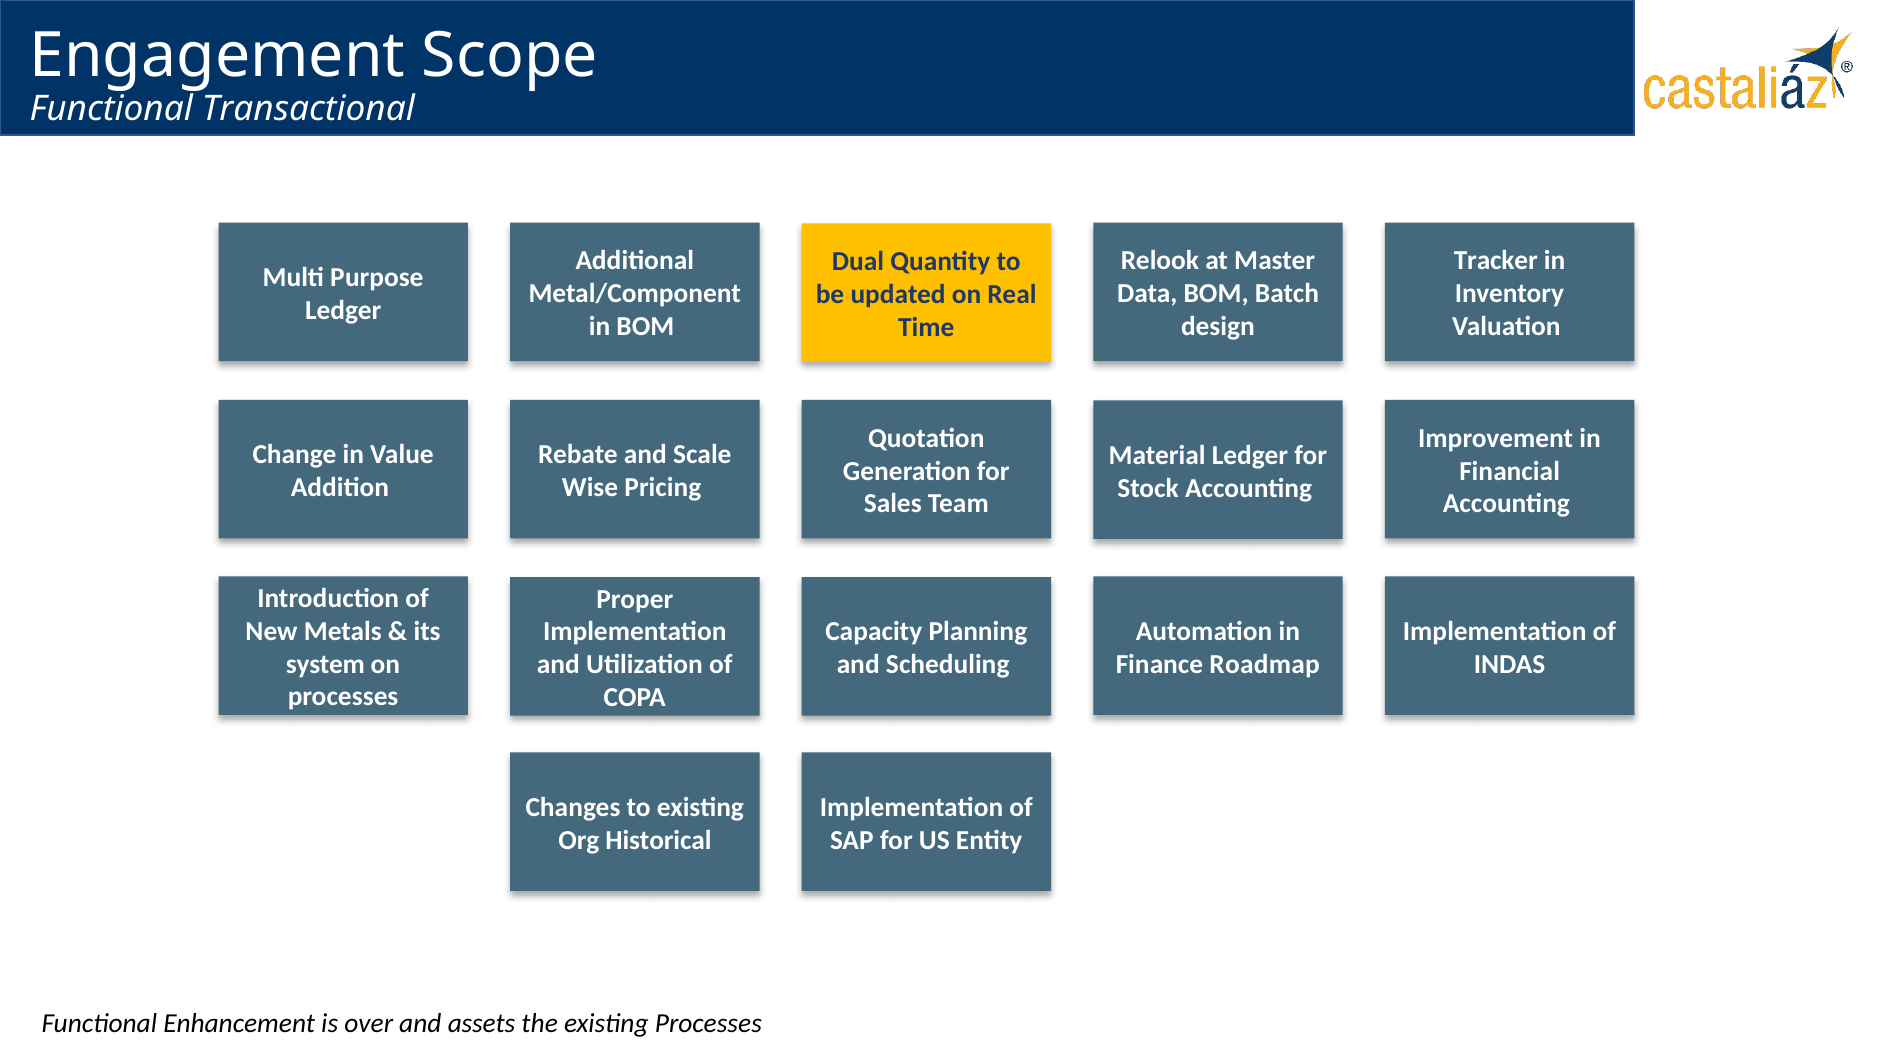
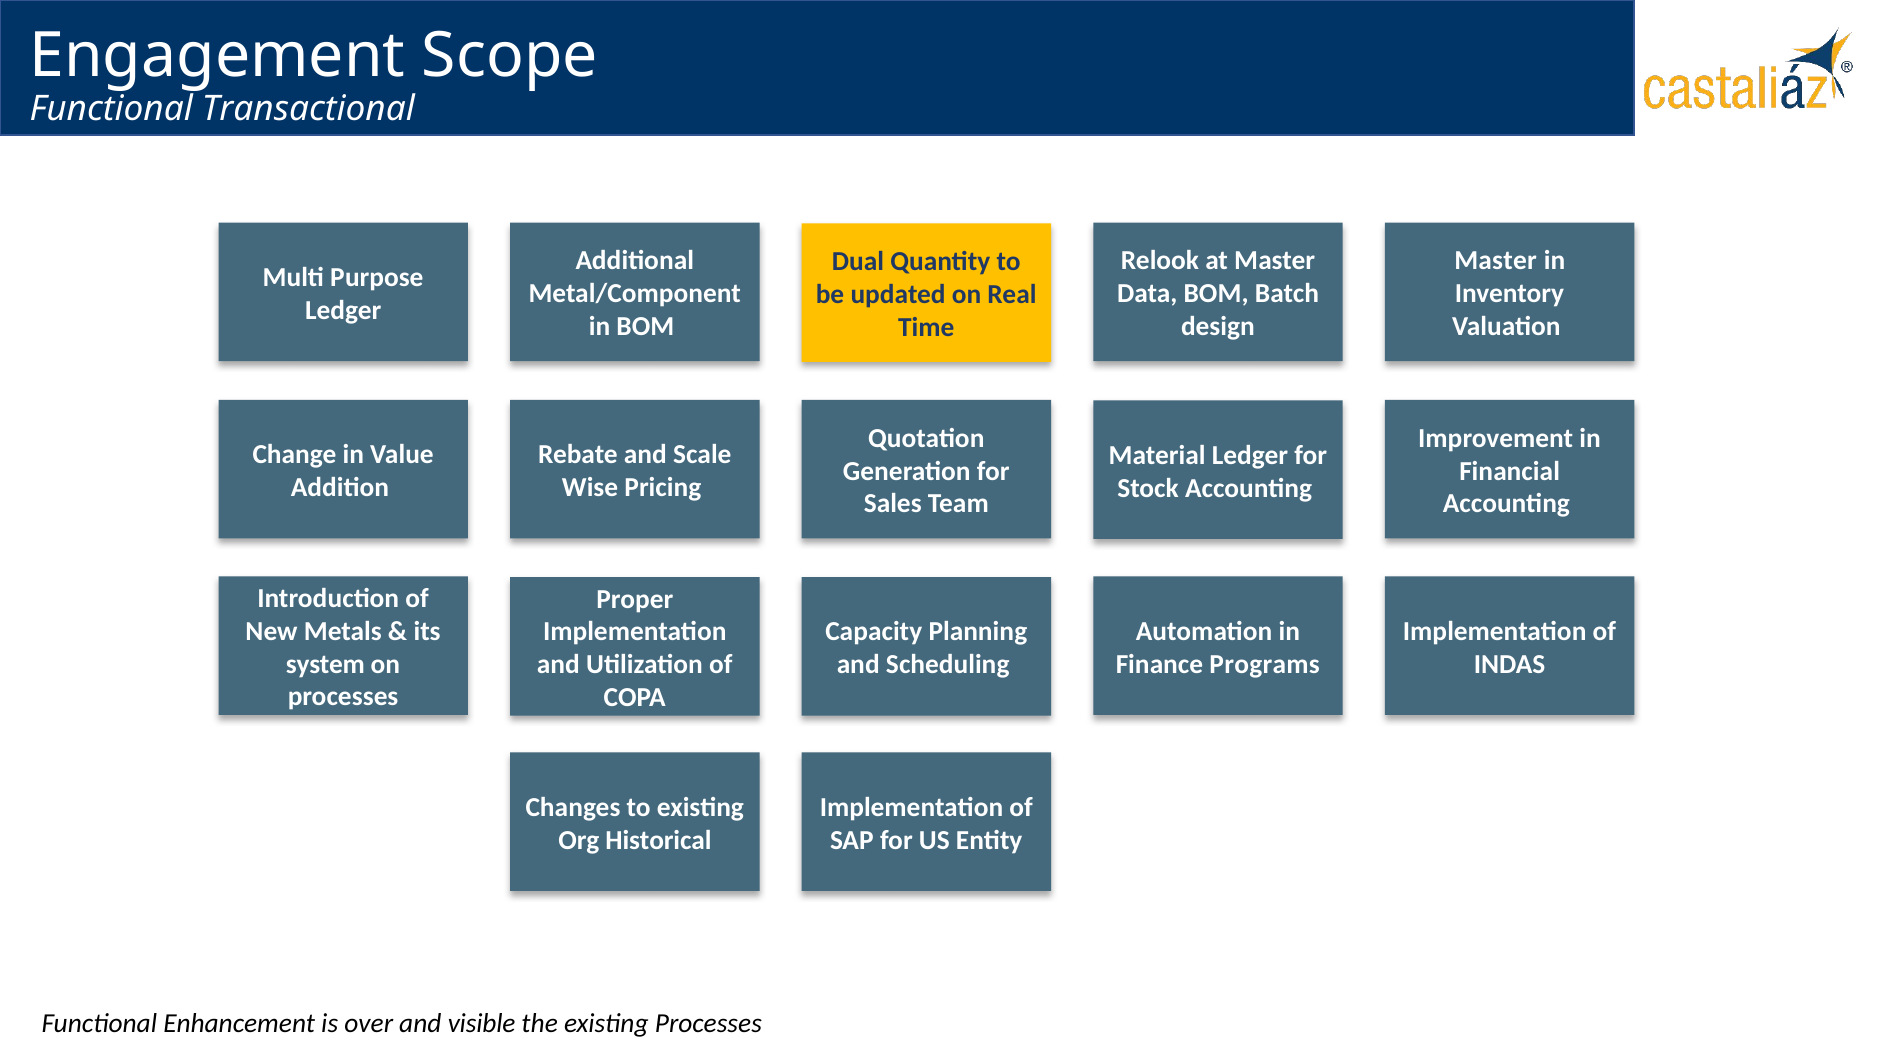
Tracker: Tracker -> Master (1496, 261)
Roadmap: Roadmap -> Programs (1265, 664)
assets: assets -> visible (482, 1023)
